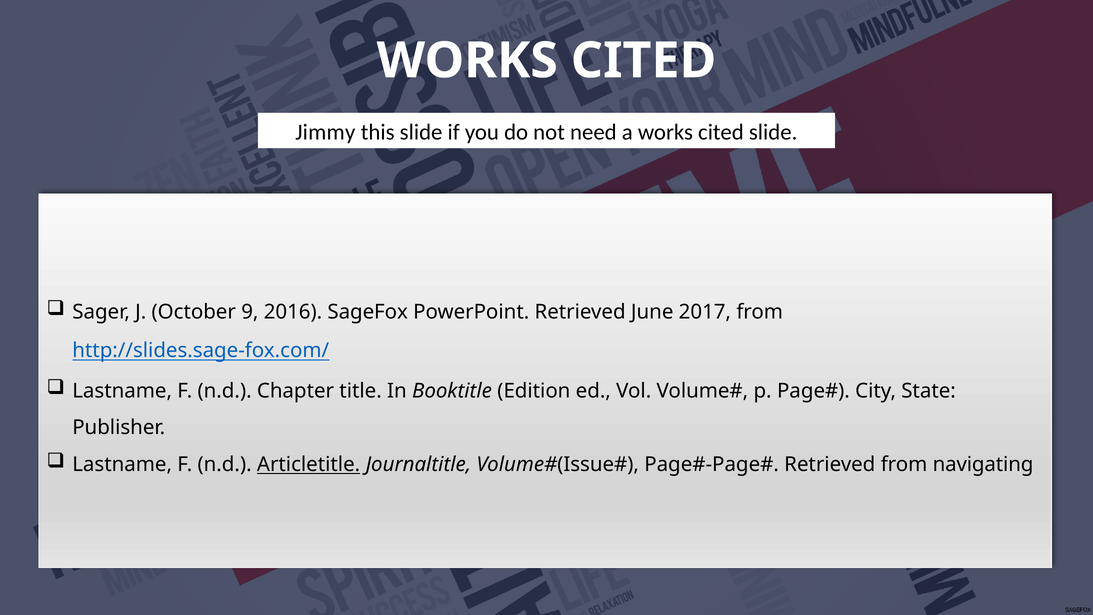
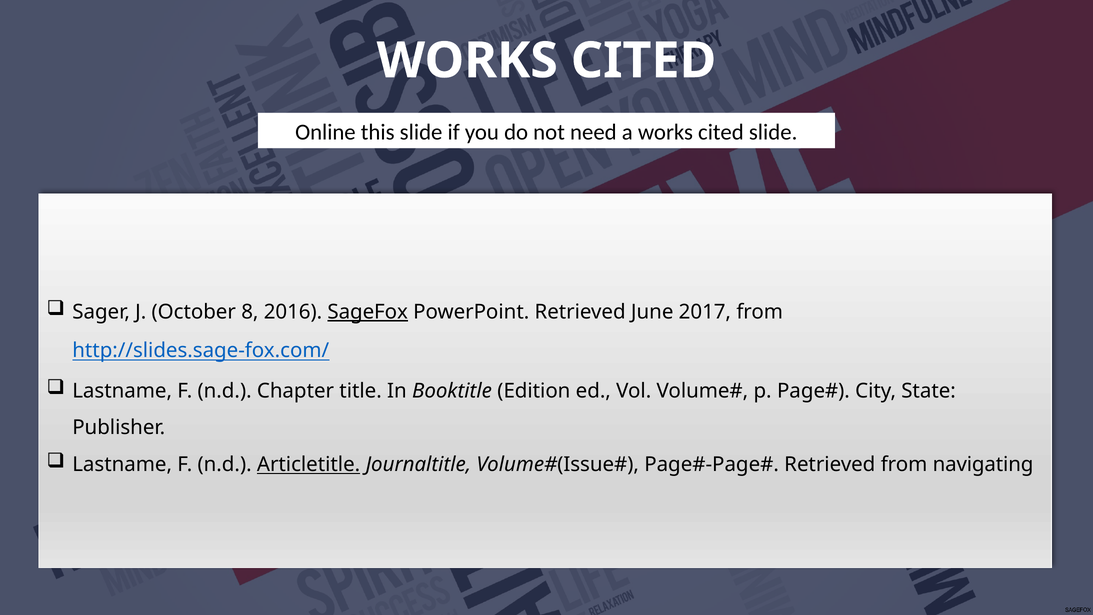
Jimmy: Jimmy -> Online (325, 132)
9: 9 -> 8 (250, 312)
SageFox underline: none -> present (368, 312)
